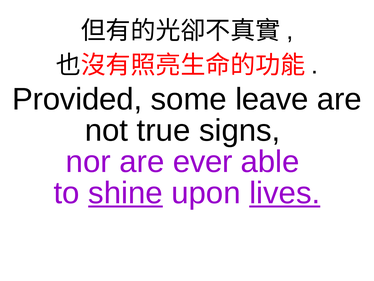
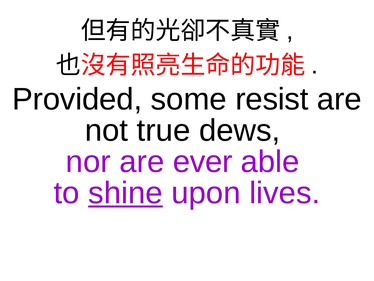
leave: leave -> resist (272, 99)
signs: signs -> dews (240, 130)
lives underline: present -> none (285, 193)
